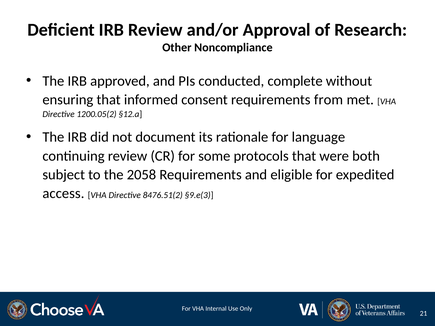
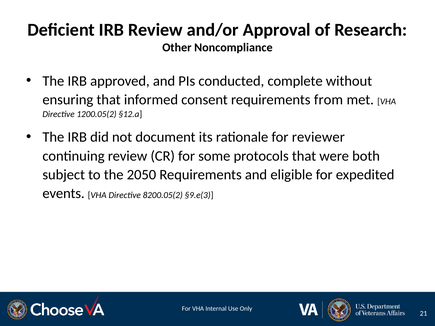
language: language -> reviewer (318, 137)
2058: 2058 -> 2050 (141, 175)
access: access -> events (64, 194)
8476.51(2: 8476.51(2 -> 8200.05(2 (163, 195)
